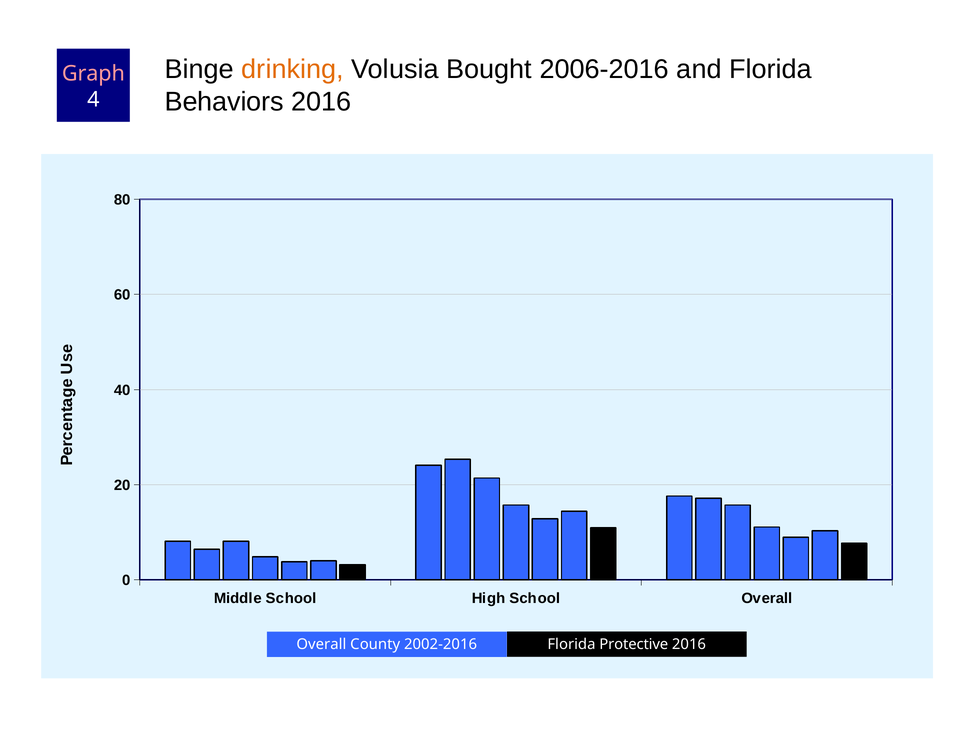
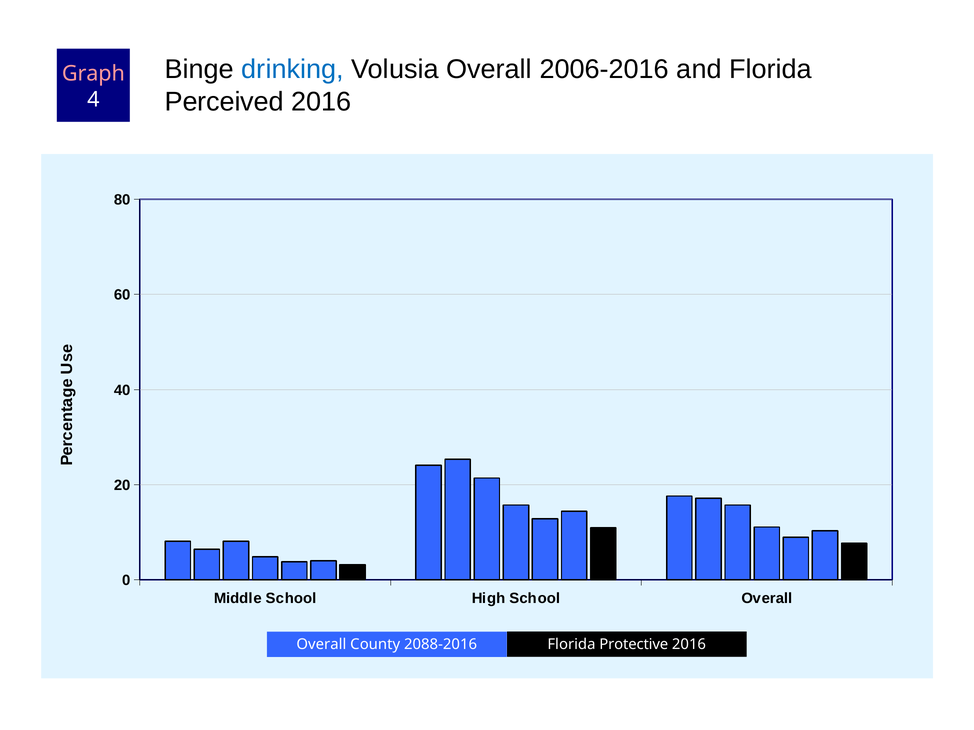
drinking colour: orange -> blue (293, 69)
Volusia Bought: Bought -> Overall (489, 69)
Behaviors: Behaviors -> Perceived (224, 102)
2002-2016: 2002-2016 -> 2088-2016 (441, 645)
